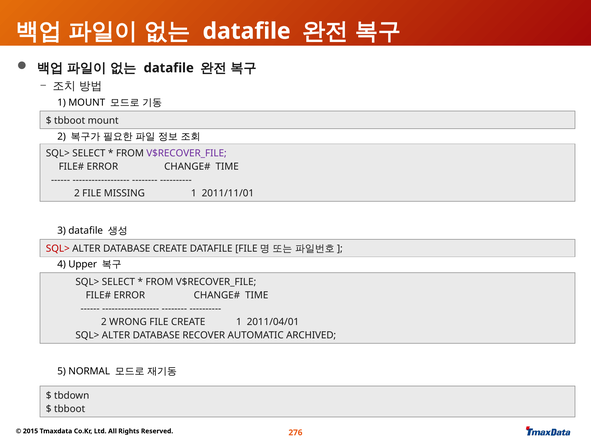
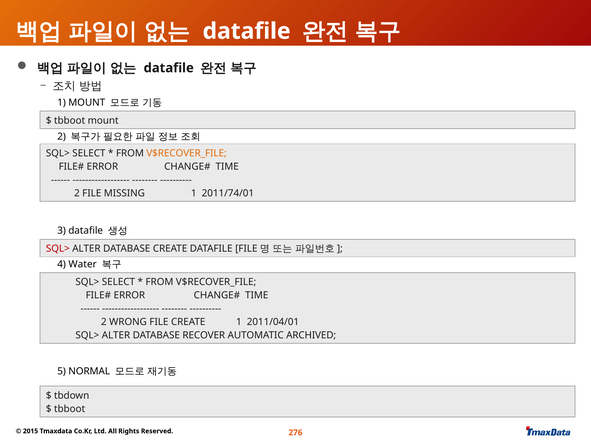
V$RECOVER_FILE colour: purple -> orange (187, 153)
2011/11/01: 2011/11/01 -> 2011/74/01 (228, 193)
Upper: Upper -> Water (83, 265)
